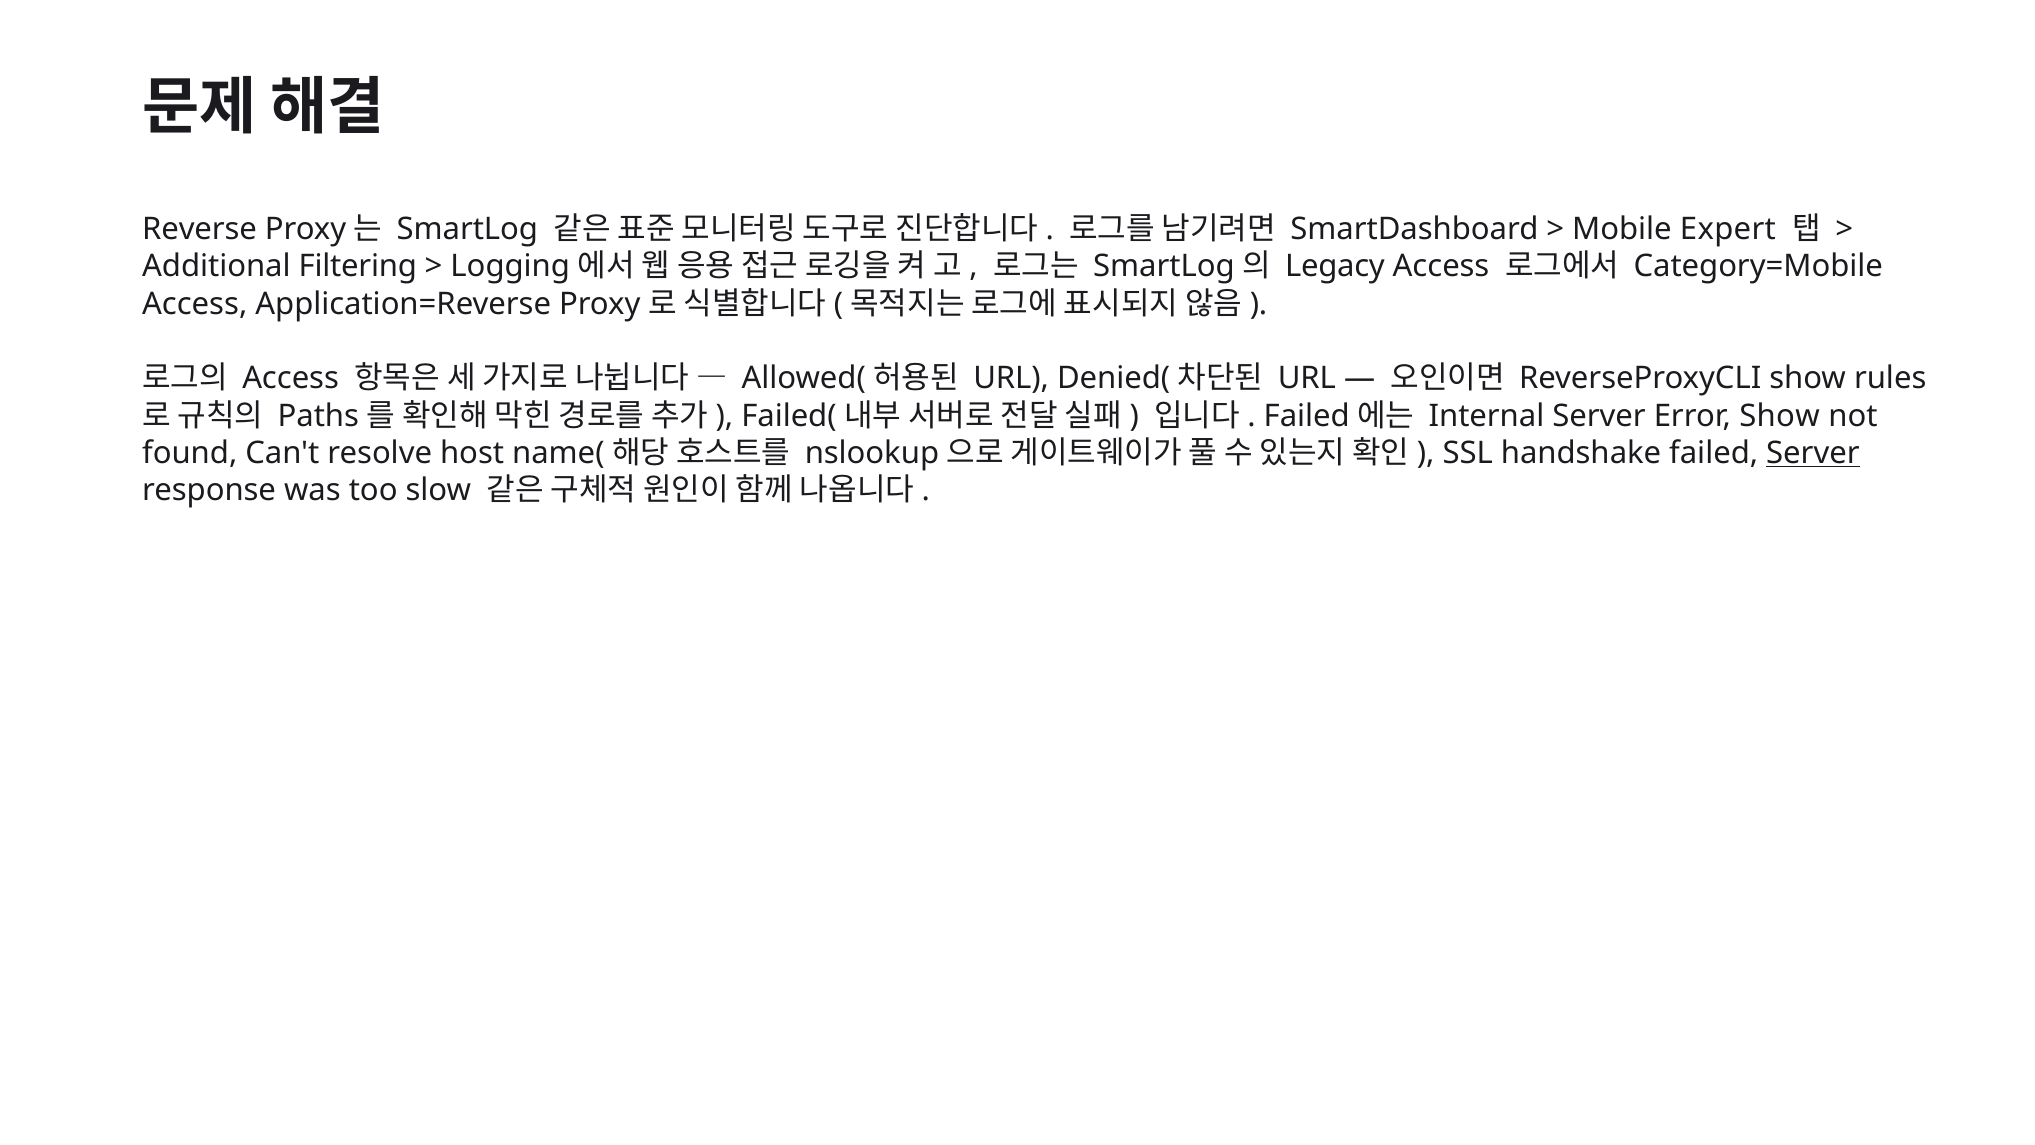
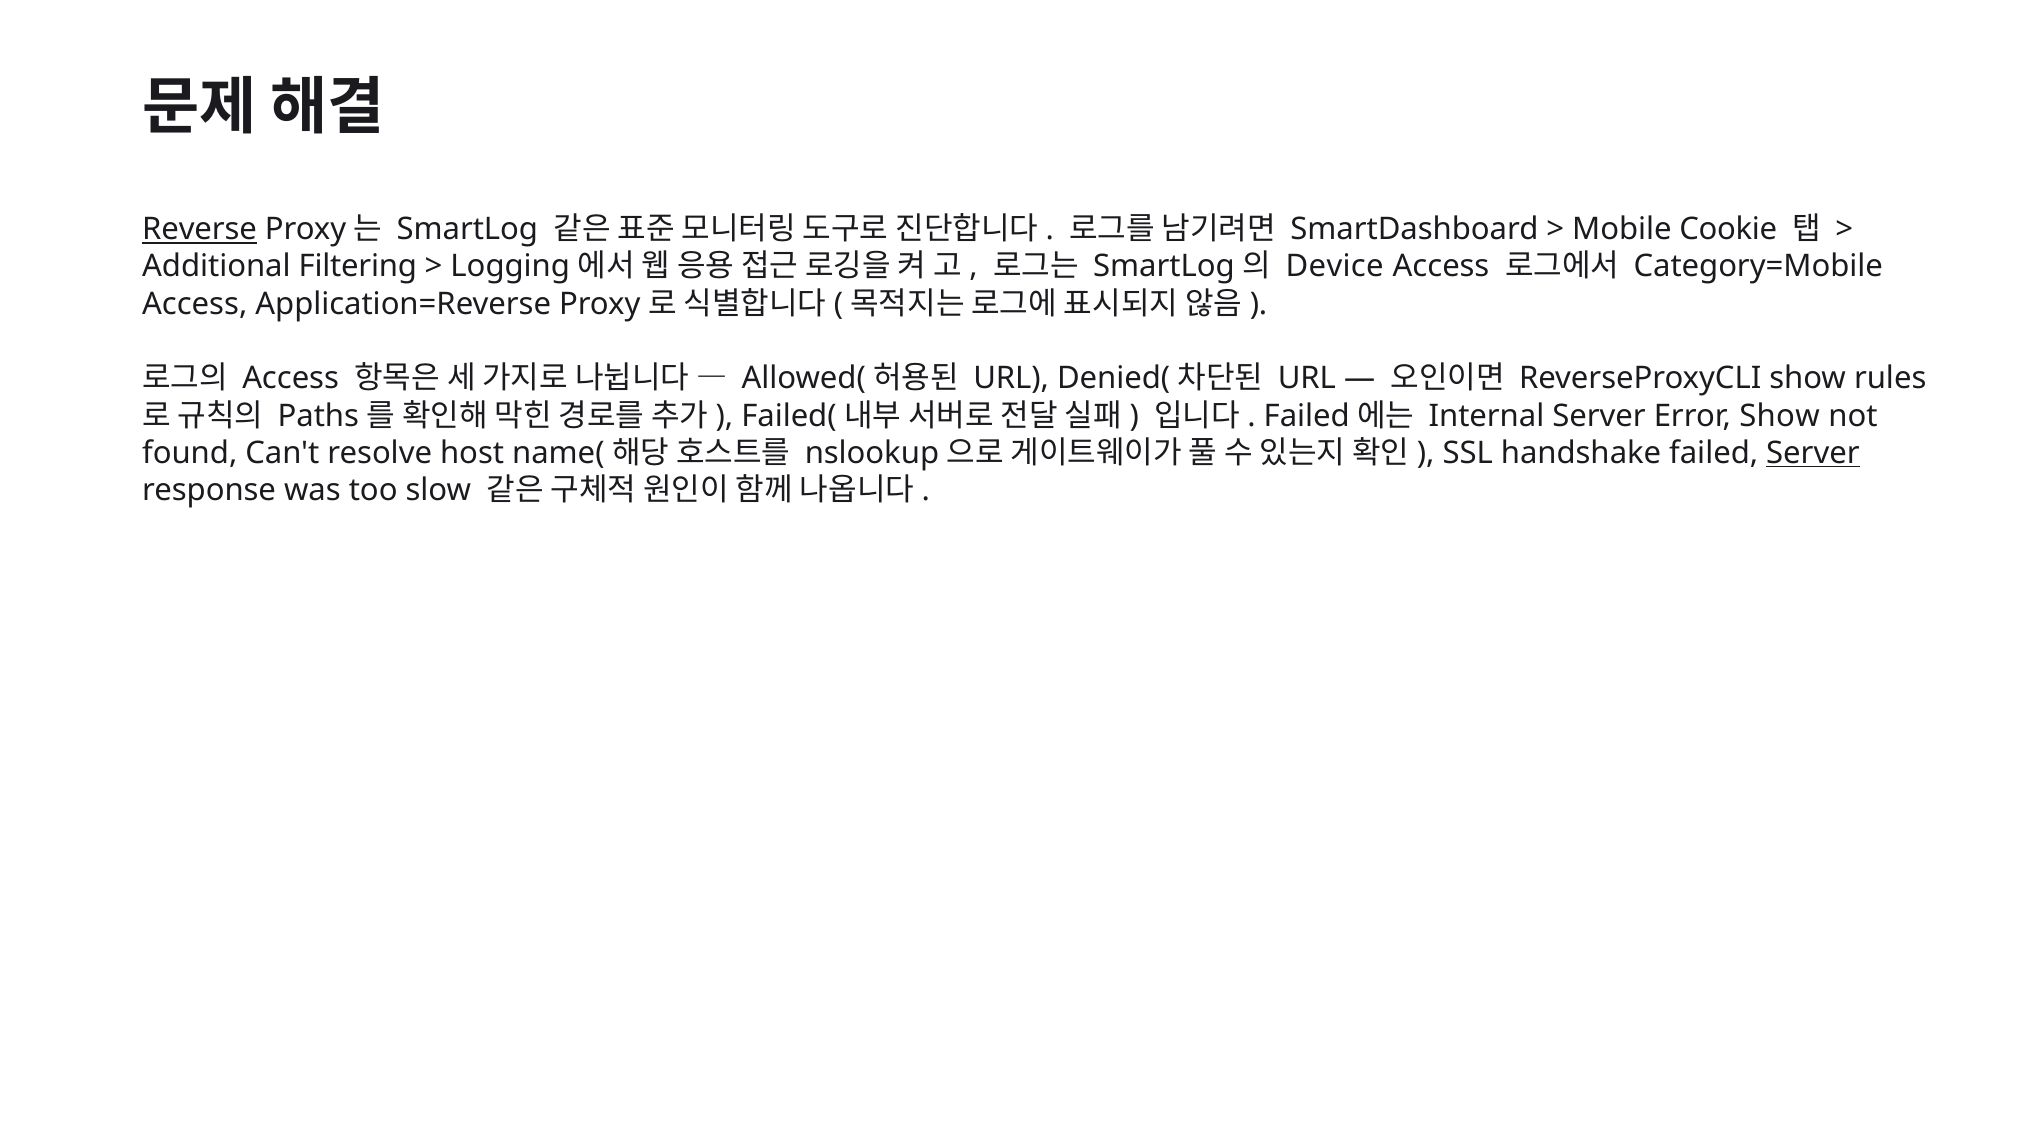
Reverse underline: none -> present (200, 229)
Expert: Expert -> Cookie (1728, 229)
Legacy: Legacy -> Device (1335, 267)
